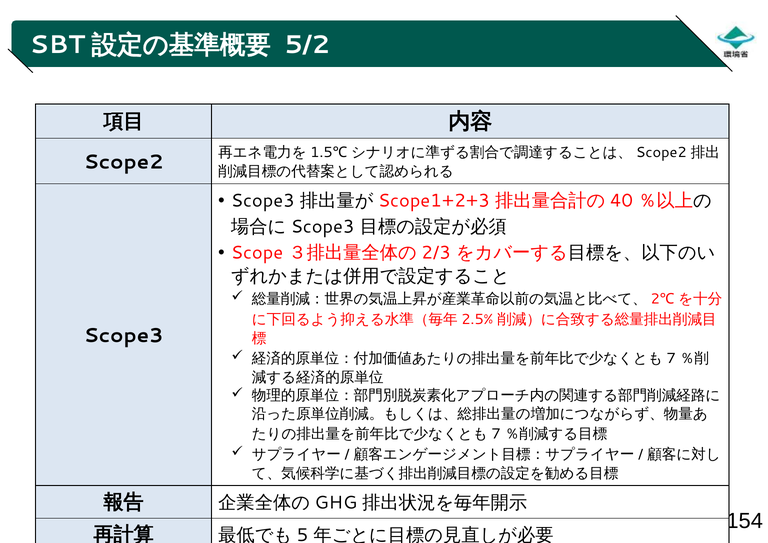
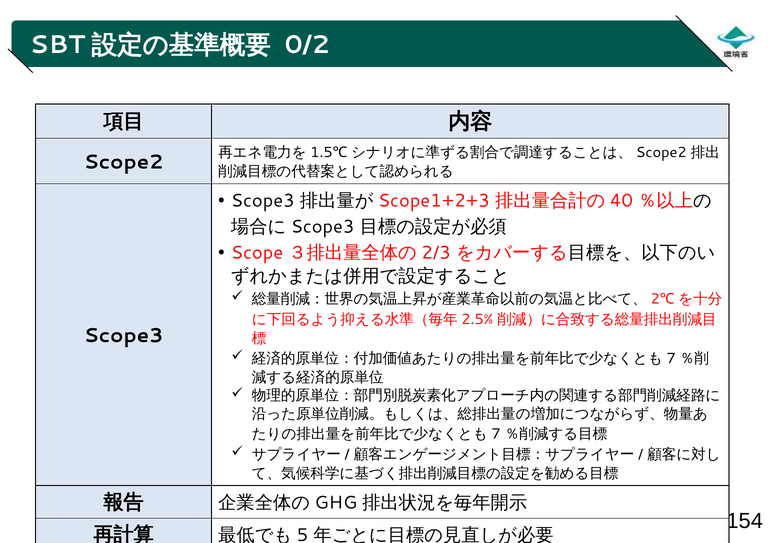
5/2: 5/2 -> 0/2 (307, 45)
